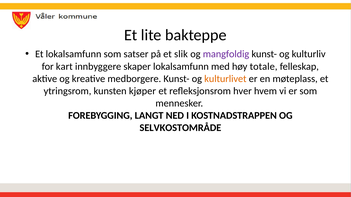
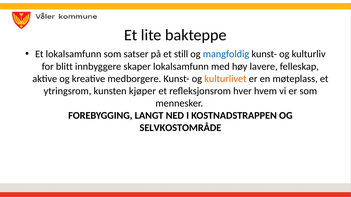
slik: slik -> still (181, 54)
mangfoldig colour: purple -> blue (226, 54)
kart: kart -> blitt (64, 67)
totale: totale -> lavere (264, 67)
